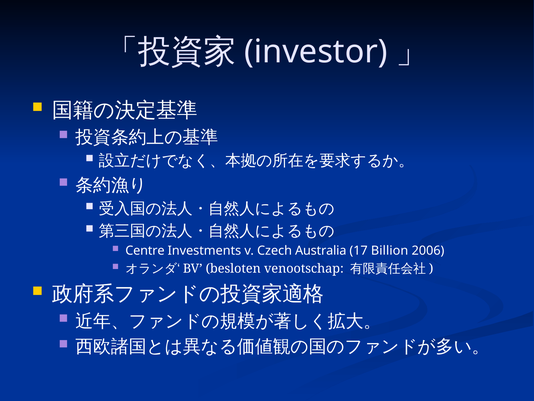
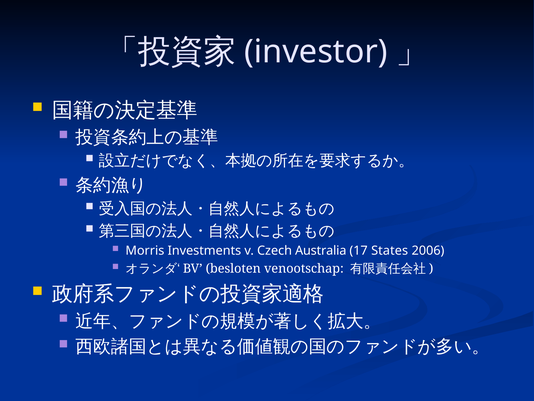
Centre: Centre -> Morris (145, 250)
Billion: Billion -> States (390, 250)
